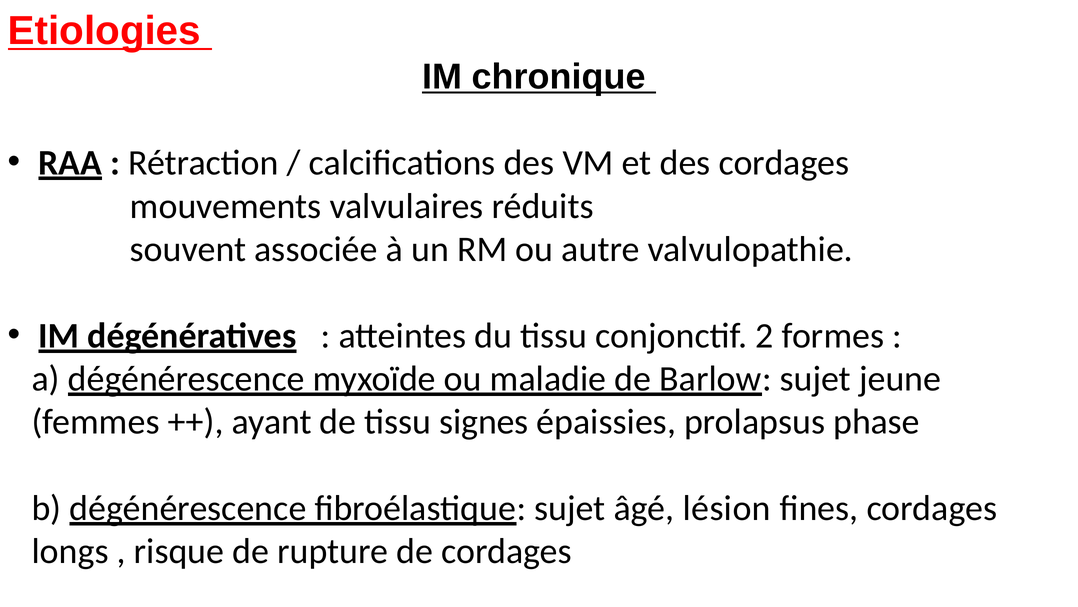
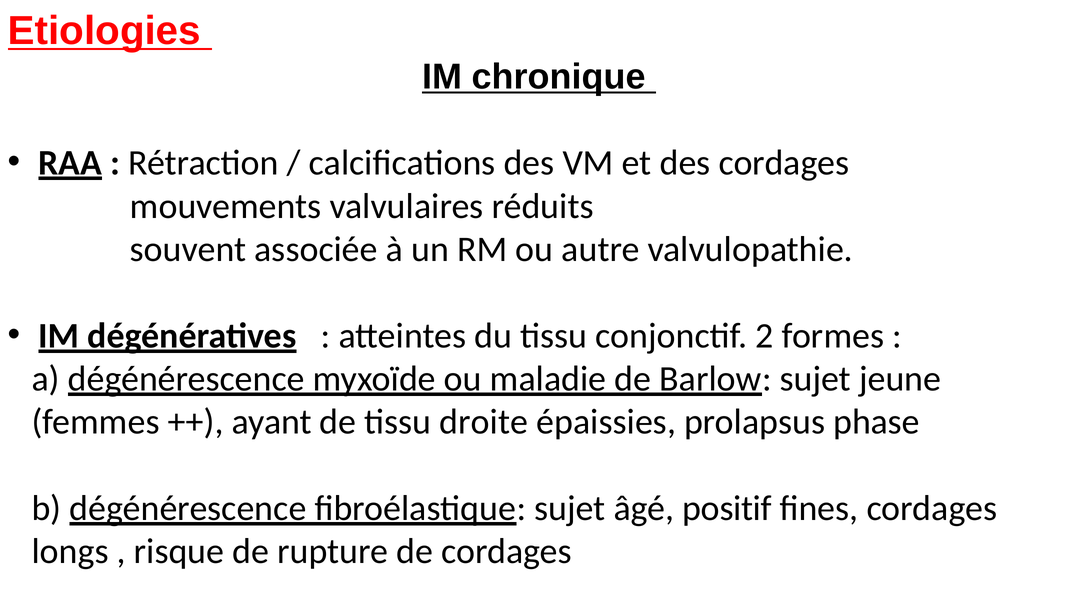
signes: signes -> droite (484, 422)
lésion: lésion -> positif (727, 508)
